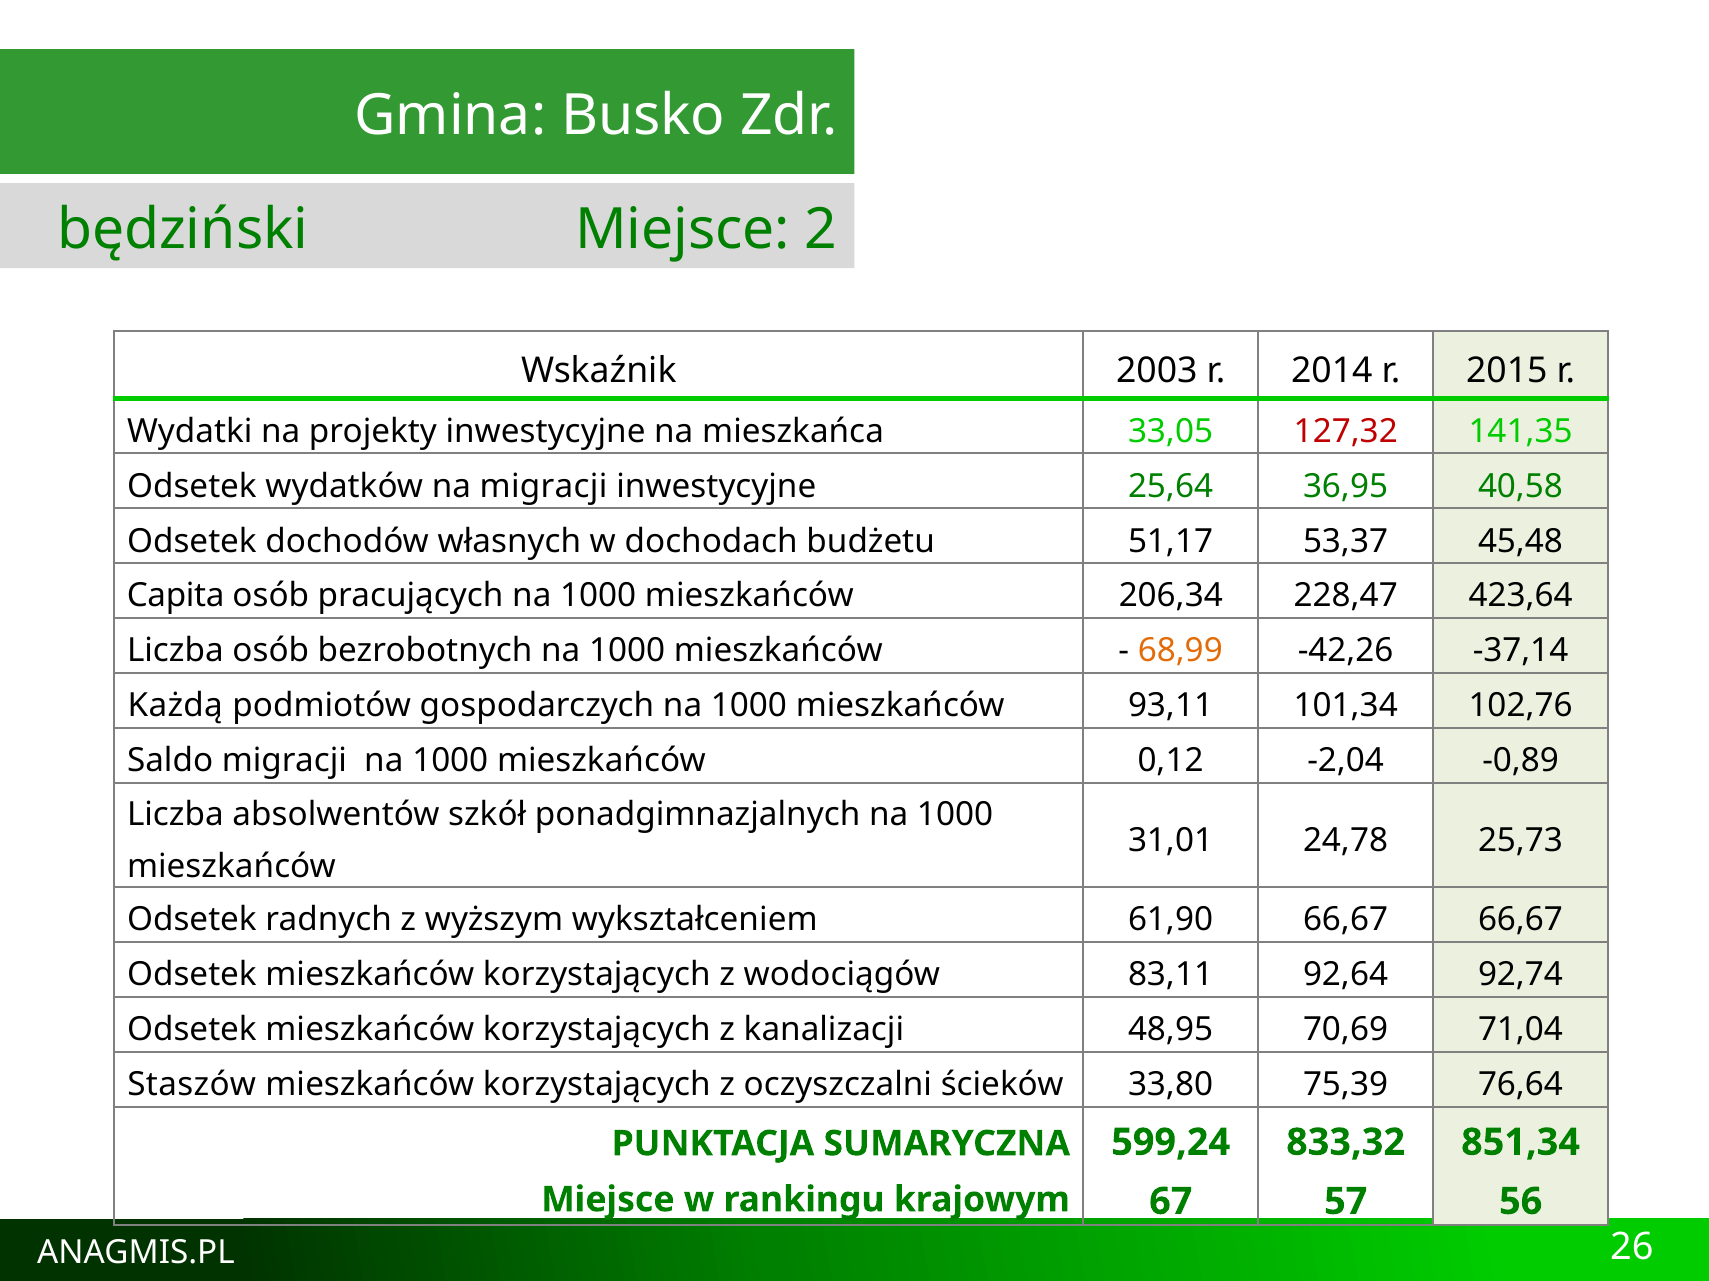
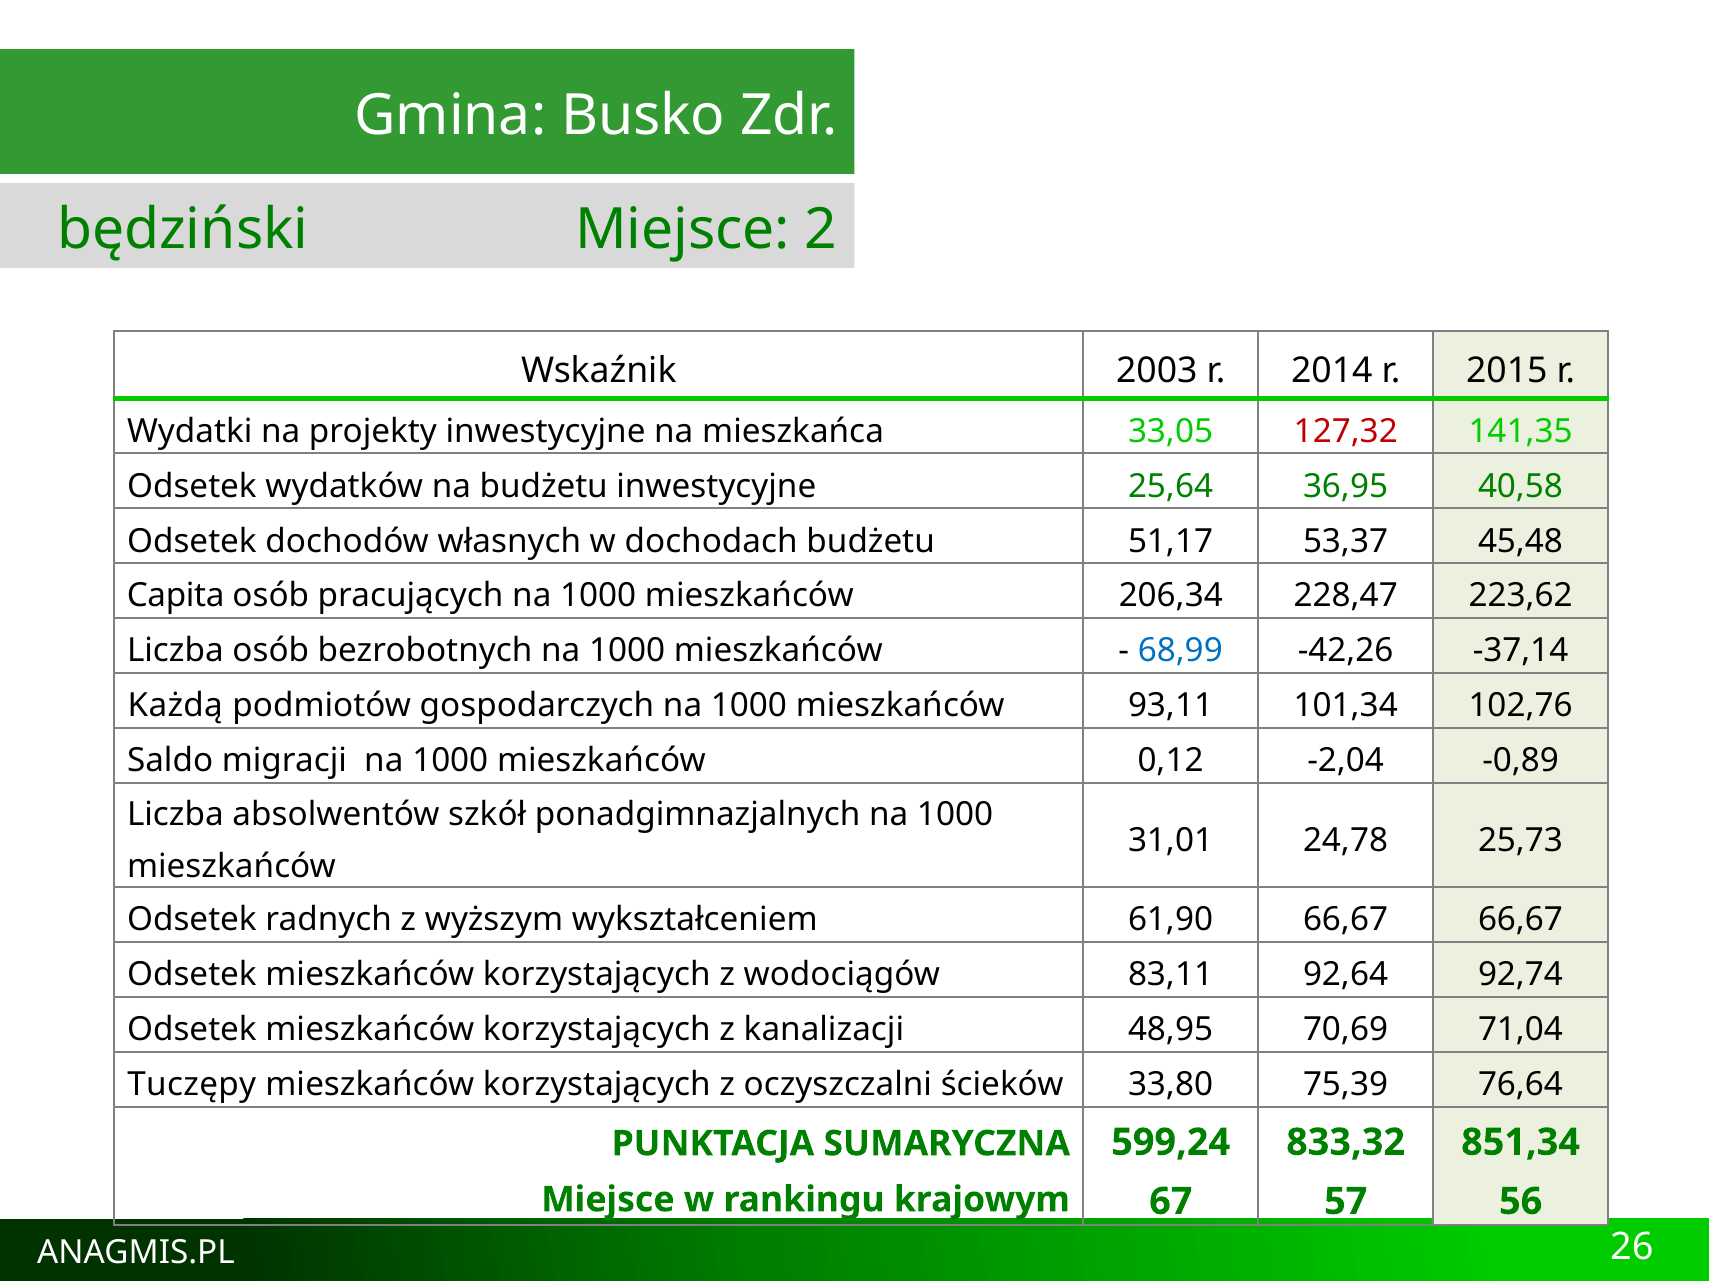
na migracji: migracji -> budżetu (544, 486)
423,64: 423,64 -> 223,62 (1521, 596)
68,99 colour: orange -> blue (1180, 651)
Staszów: Staszów -> Tuczępy (192, 1085)
